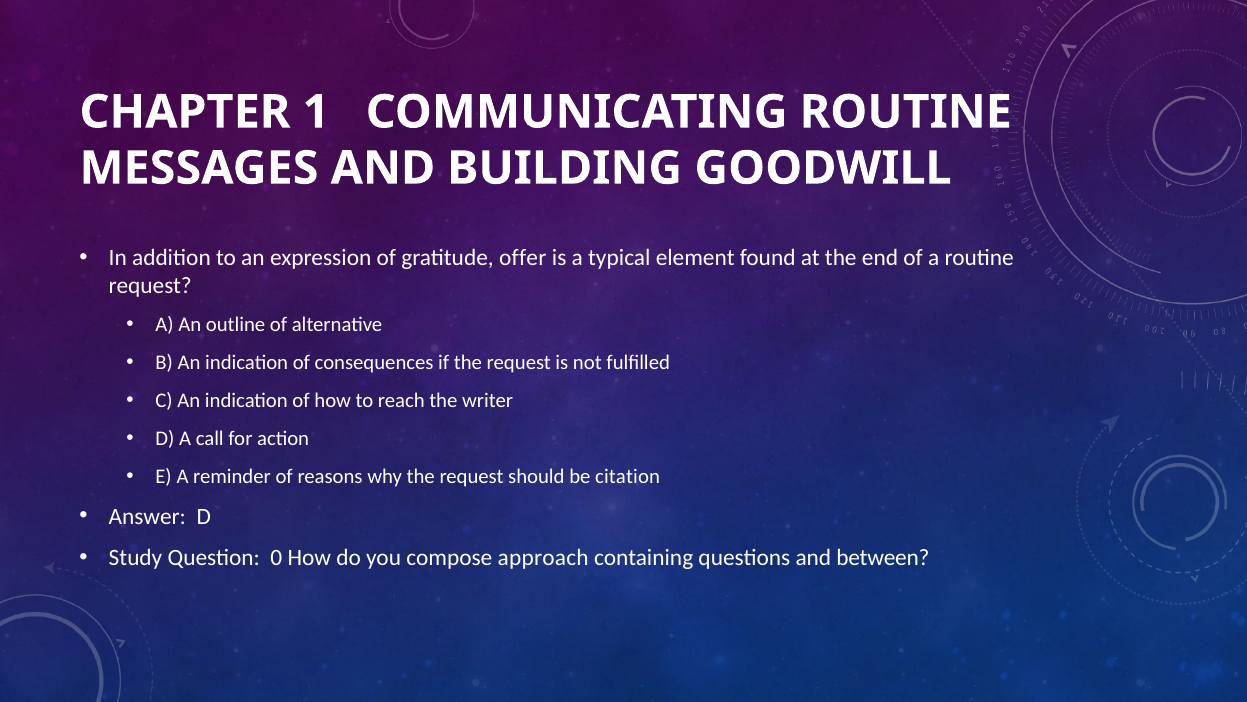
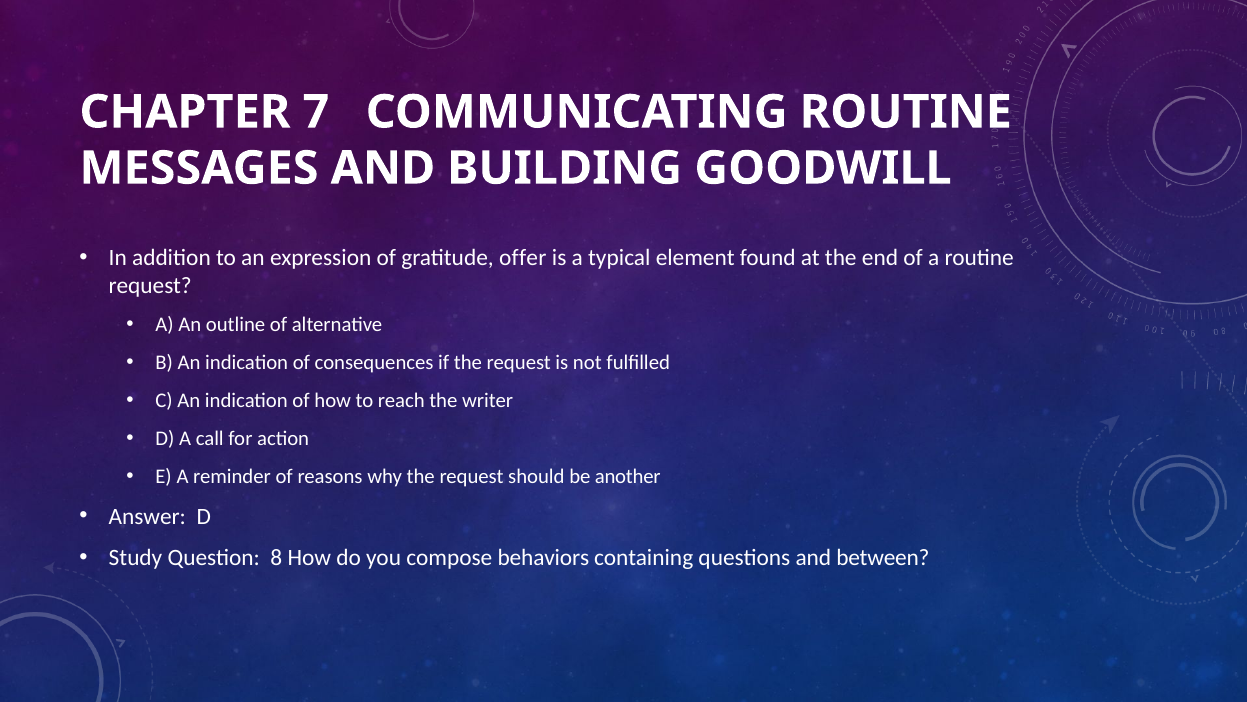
1: 1 -> 7 (316, 112)
citation: citation -> another (628, 476)
0: 0 -> 8 (276, 557)
approach: approach -> behaviors (543, 557)
